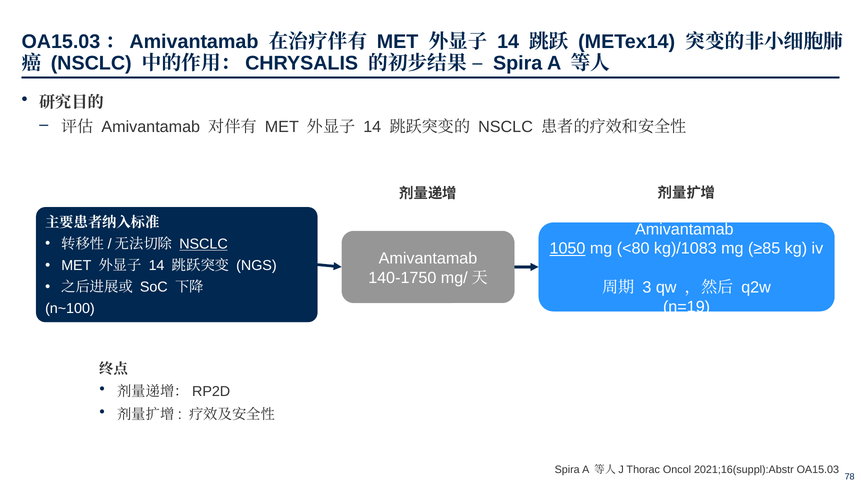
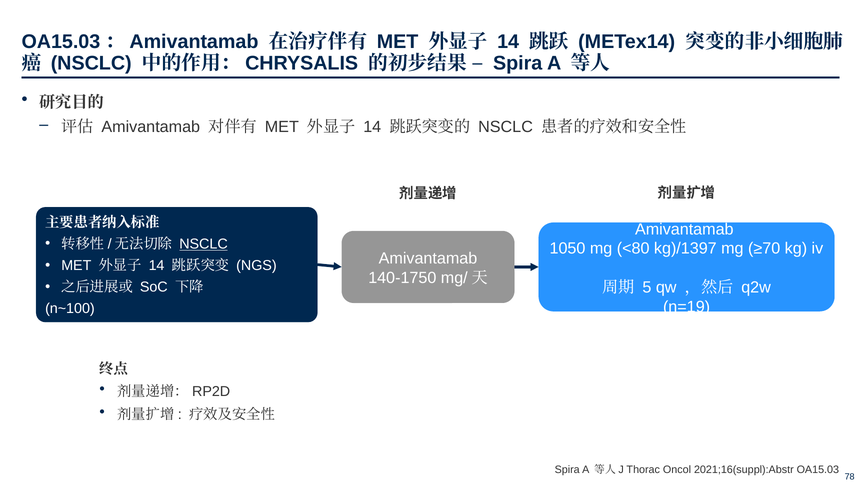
1050 underline: present -> none (568, 248)
kg)/1083: kg)/1083 -> kg)/1397 (685, 248)
≥85: ≥85 -> ≥70 (764, 248)
3: 3 -> 5 (647, 287)
